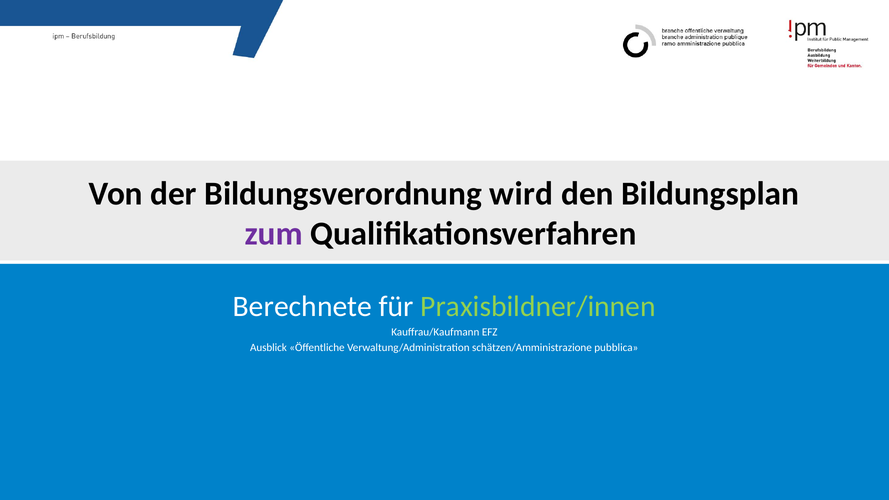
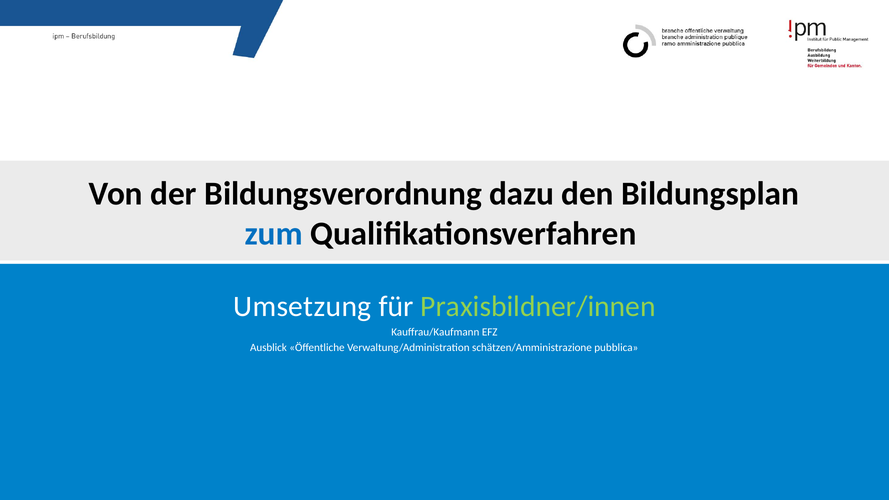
wird: wird -> dazu (522, 194)
zum colour: purple -> blue (274, 234)
Berechnete: Berechnete -> Umsetzung (302, 307)
